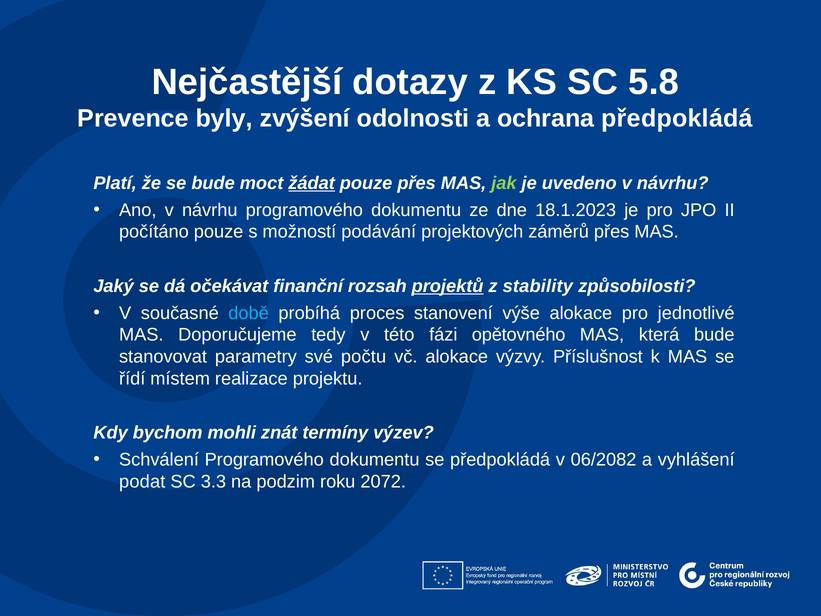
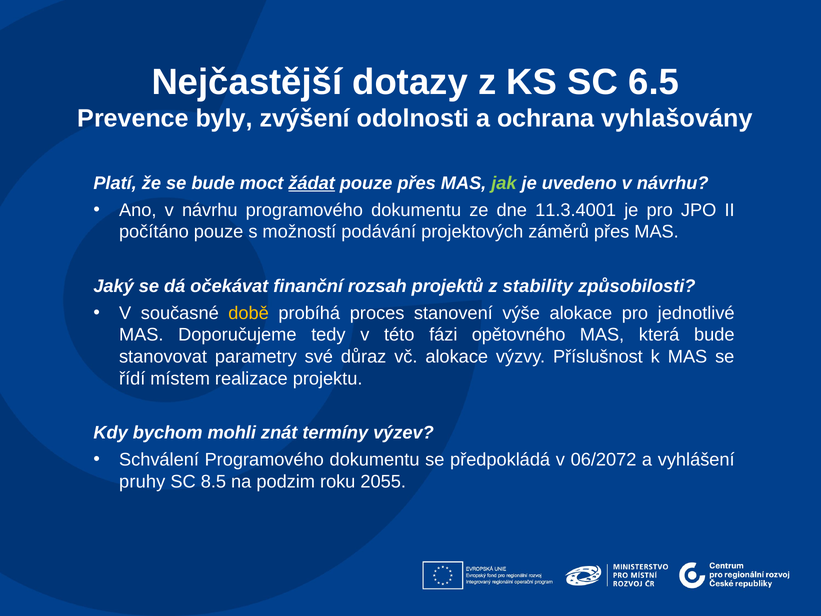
5.8: 5.8 -> 6.5 (654, 82)
ochrana předpokládá: předpokládá -> vyhlašovány (677, 118)
18.1.2023: 18.1.2023 -> 11.3.4001 (576, 210)
projektů underline: present -> none (448, 286)
době colour: light blue -> yellow (249, 313)
počtu: počtu -> důraz (364, 357)
06/2082: 06/2082 -> 06/2072 (604, 460)
podat: podat -> pruhy (142, 482)
3.3: 3.3 -> 8.5 (213, 482)
2072: 2072 -> 2055 (383, 482)
